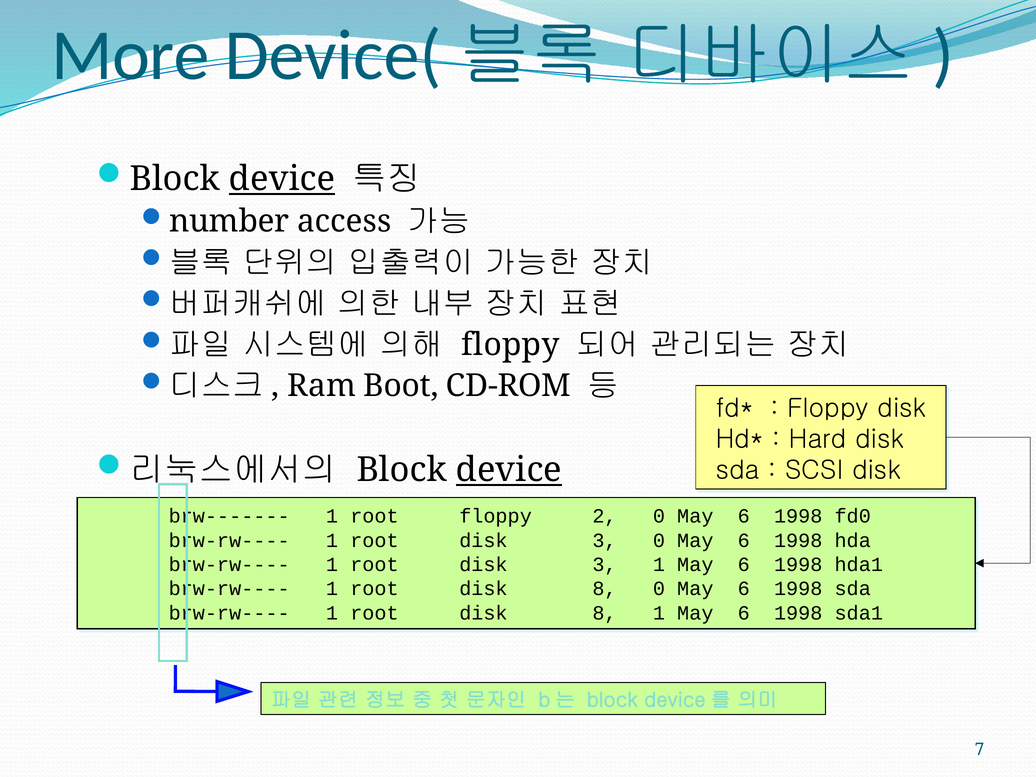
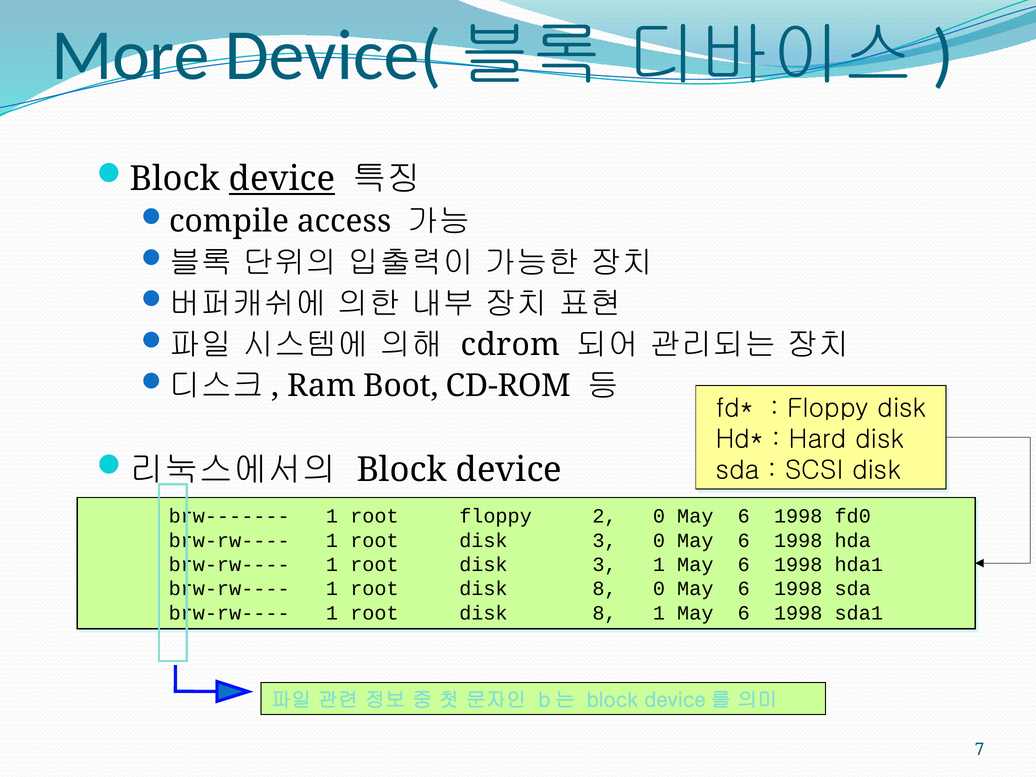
number: number -> compile (229, 222)
floppy: floppy -> cdrom (510, 345)
device underline: present -> none (509, 470)
